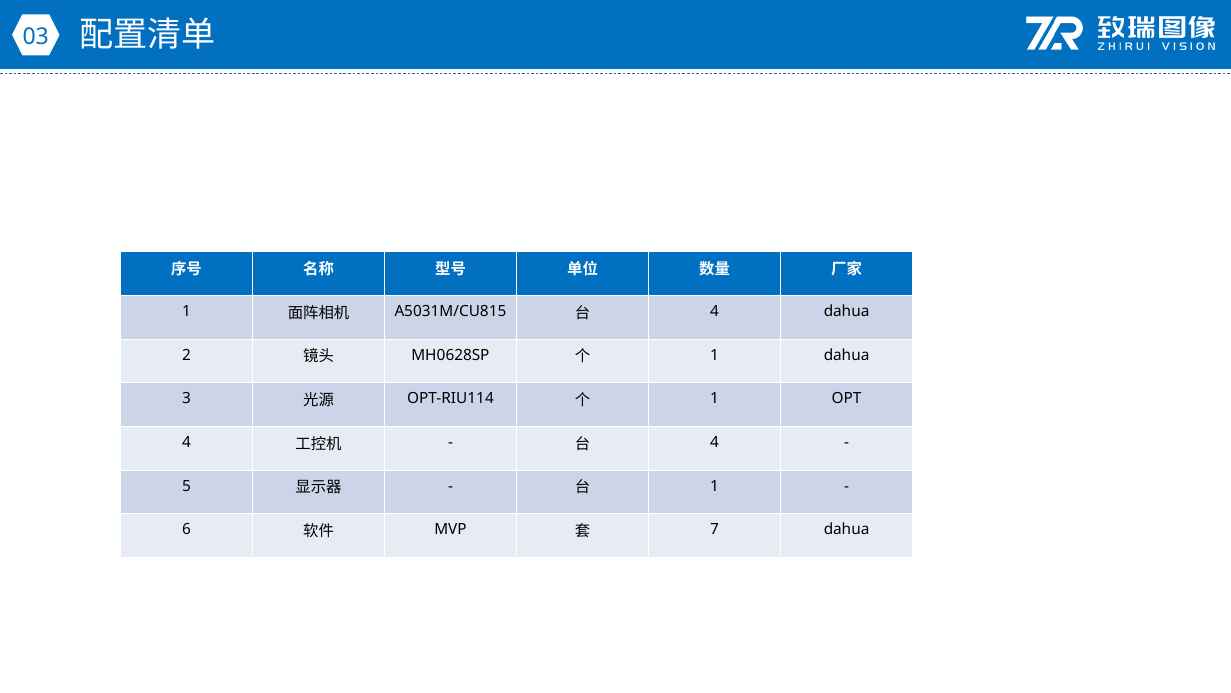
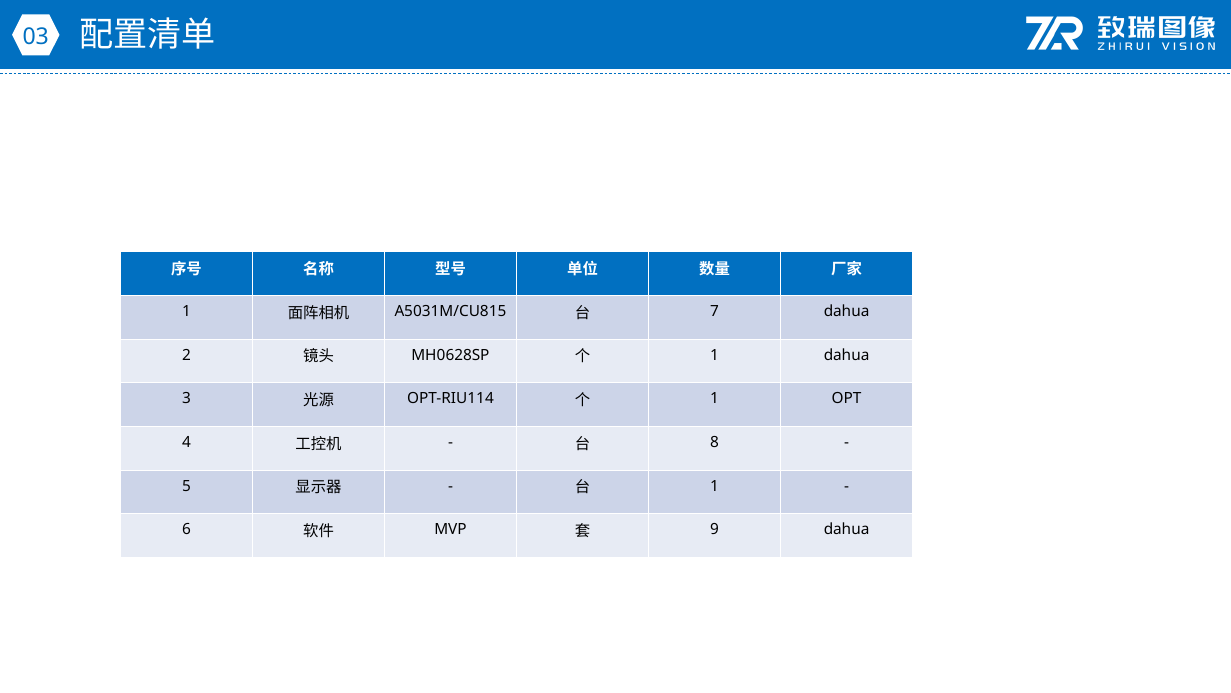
4: 4 -> 7 (715, 311)
4: 4 -> 8 (715, 442)
7: 7 -> 9 (715, 529)
